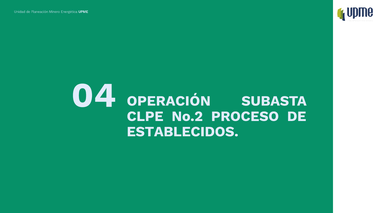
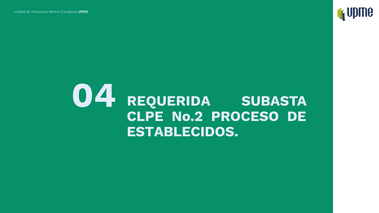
OPERACIÓN: OPERACIÓN -> REQUERIDA (169, 101)
